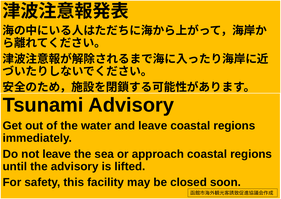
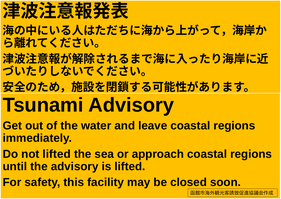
not leave: leave -> lifted (57, 154)
